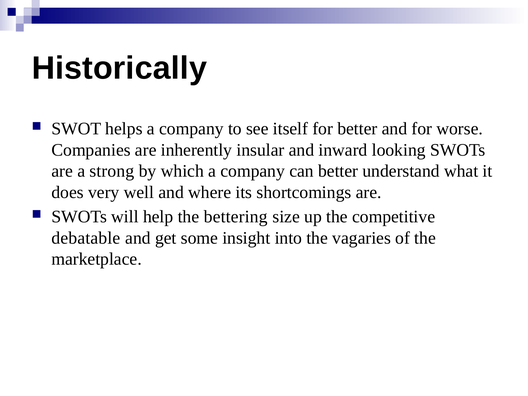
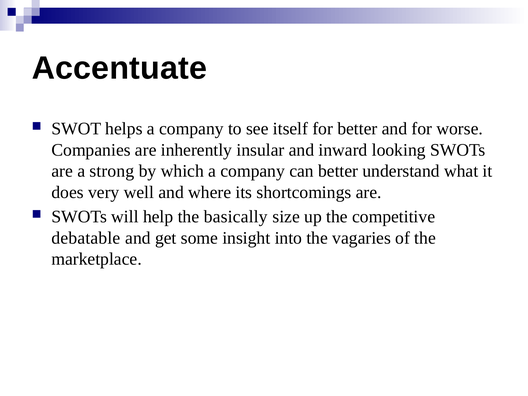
Historically: Historically -> Accentuate (119, 68)
bettering: bettering -> basically (236, 217)
